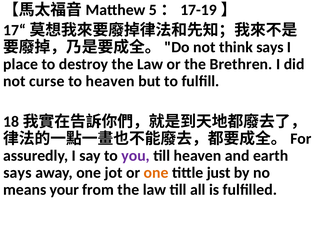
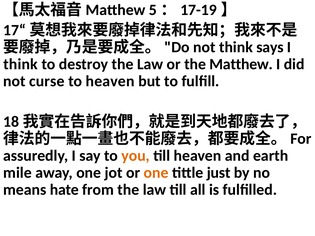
place: place -> think (21, 64)
Brethren: Brethren -> Matthew (241, 64)
you colour: purple -> orange (136, 156)
says: says -> mile (17, 173)
your: your -> hate (64, 190)
